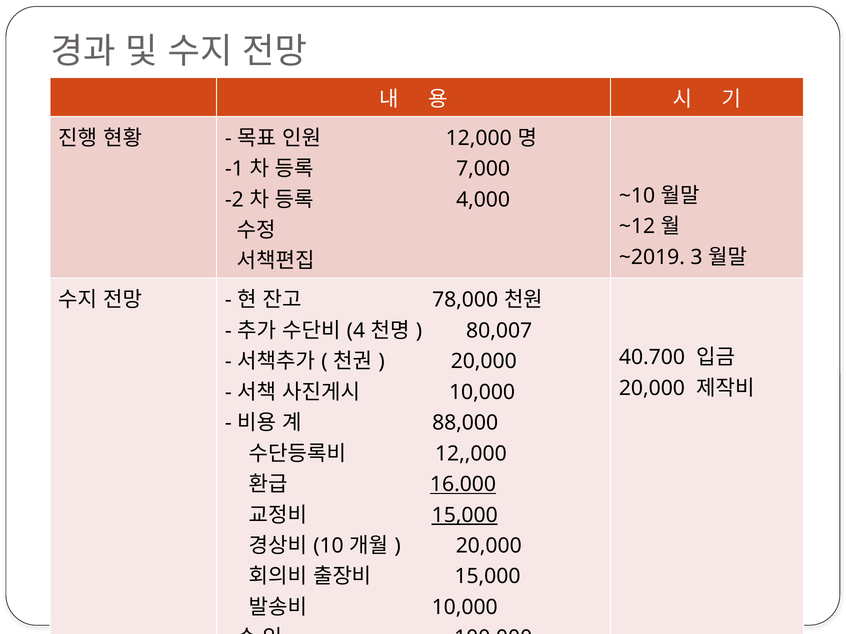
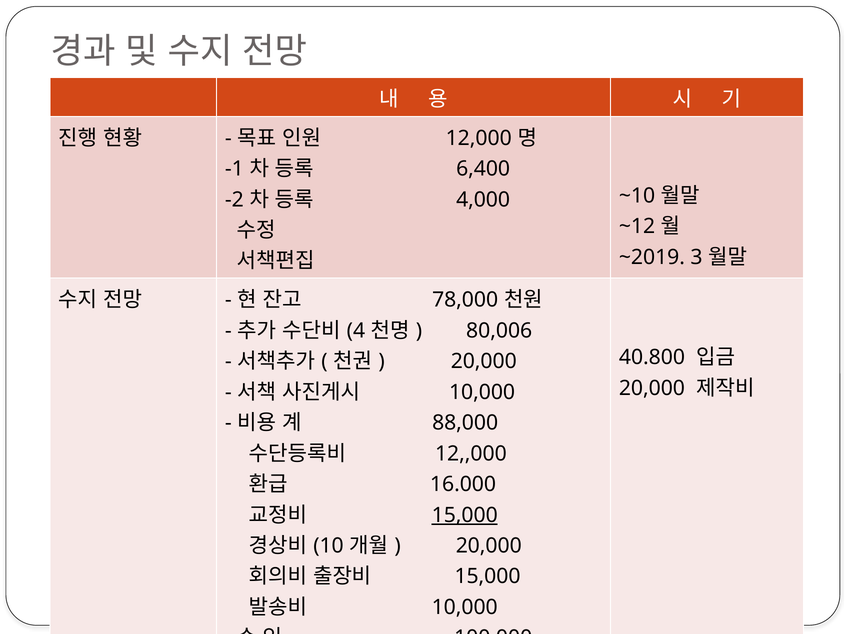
7,000: 7,000 -> 6,400 (483, 169)
80,007: 80,007 -> 80,006 (499, 331)
40.700: 40.700 -> 40.800 (652, 358)
16.000 underline: present -> none (463, 485)
